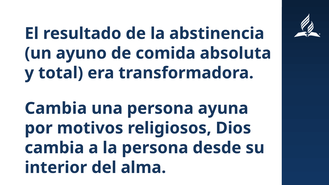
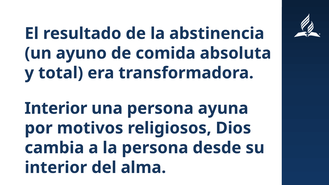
Cambia: Cambia -> Interior (56, 108)
